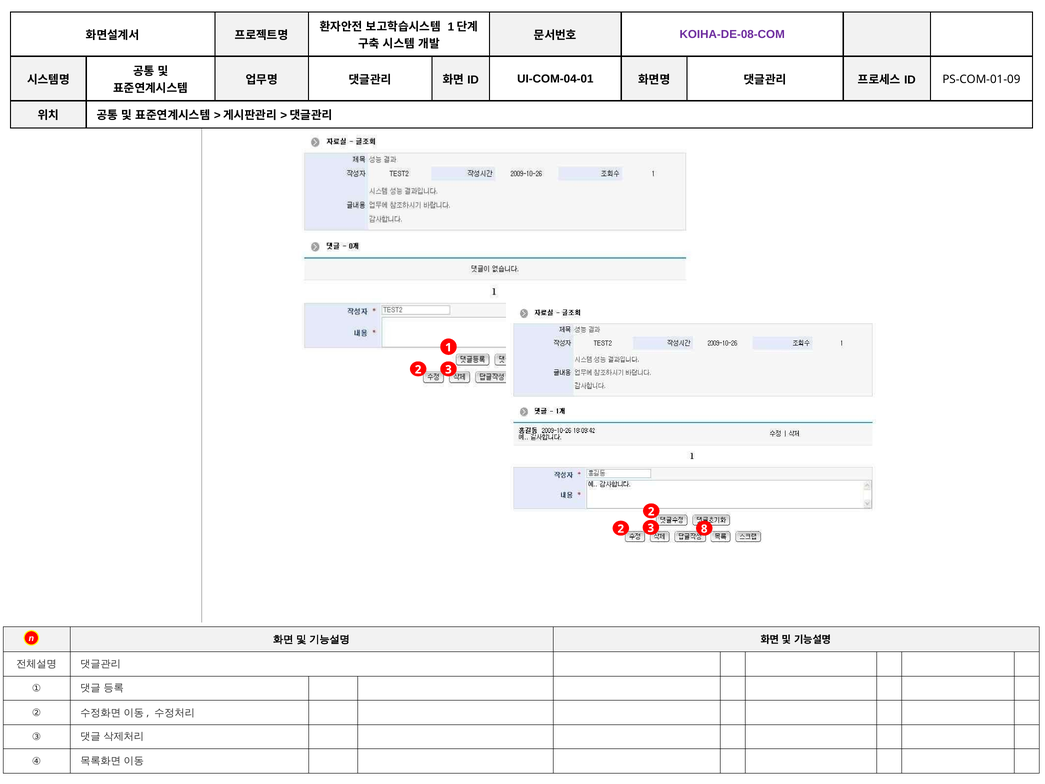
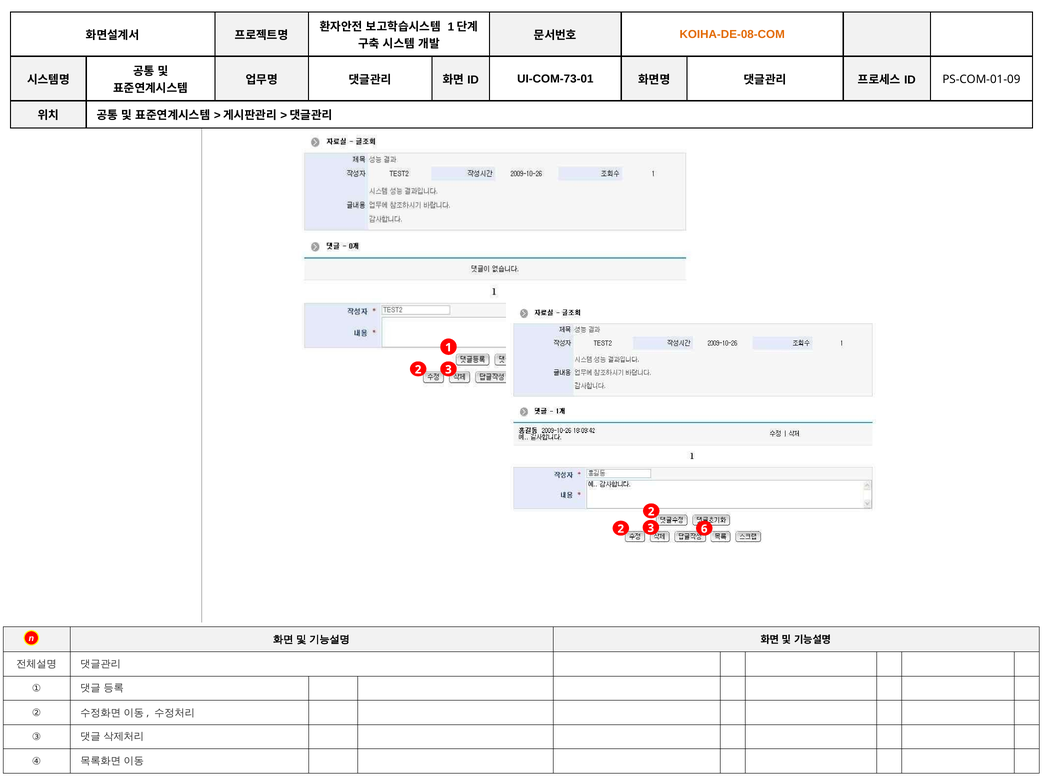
KOIHA-DE-08-COM colour: purple -> orange (732, 34)
UI-COM-04-01: UI-COM-04-01 -> UI-COM-73-01 (555, 79)
8: 8 -> 6 (704, 529)
